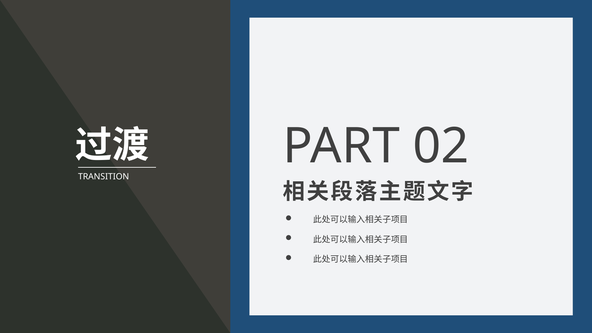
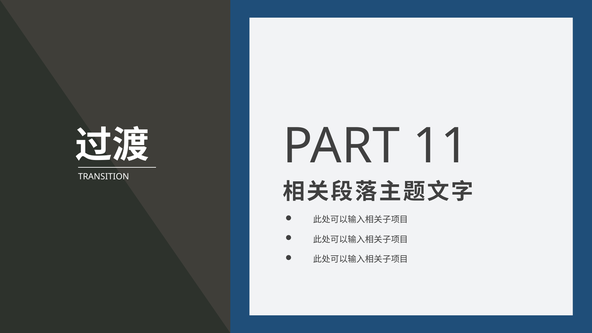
02: 02 -> 11 (441, 146)
